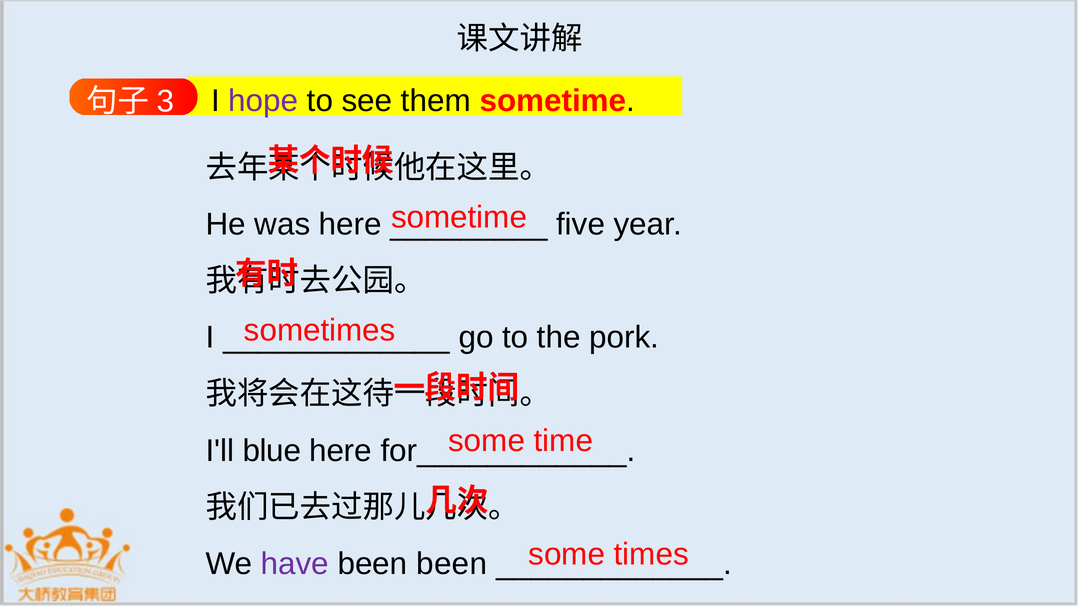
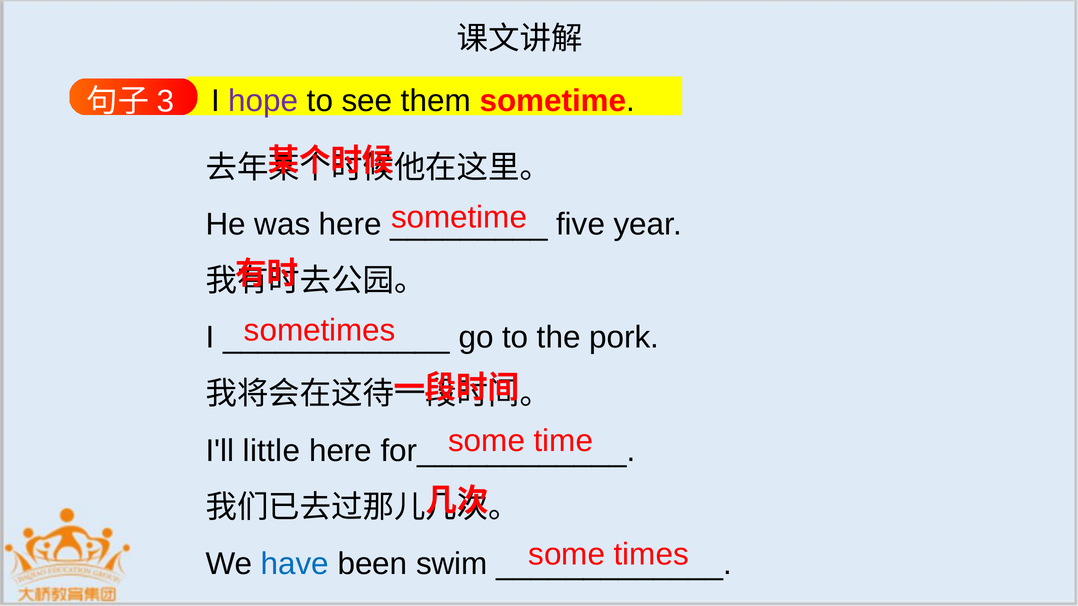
blue: blue -> little (272, 451)
have colour: purple -> blue (295, 564)
been been: been -> swim (452, 564)
